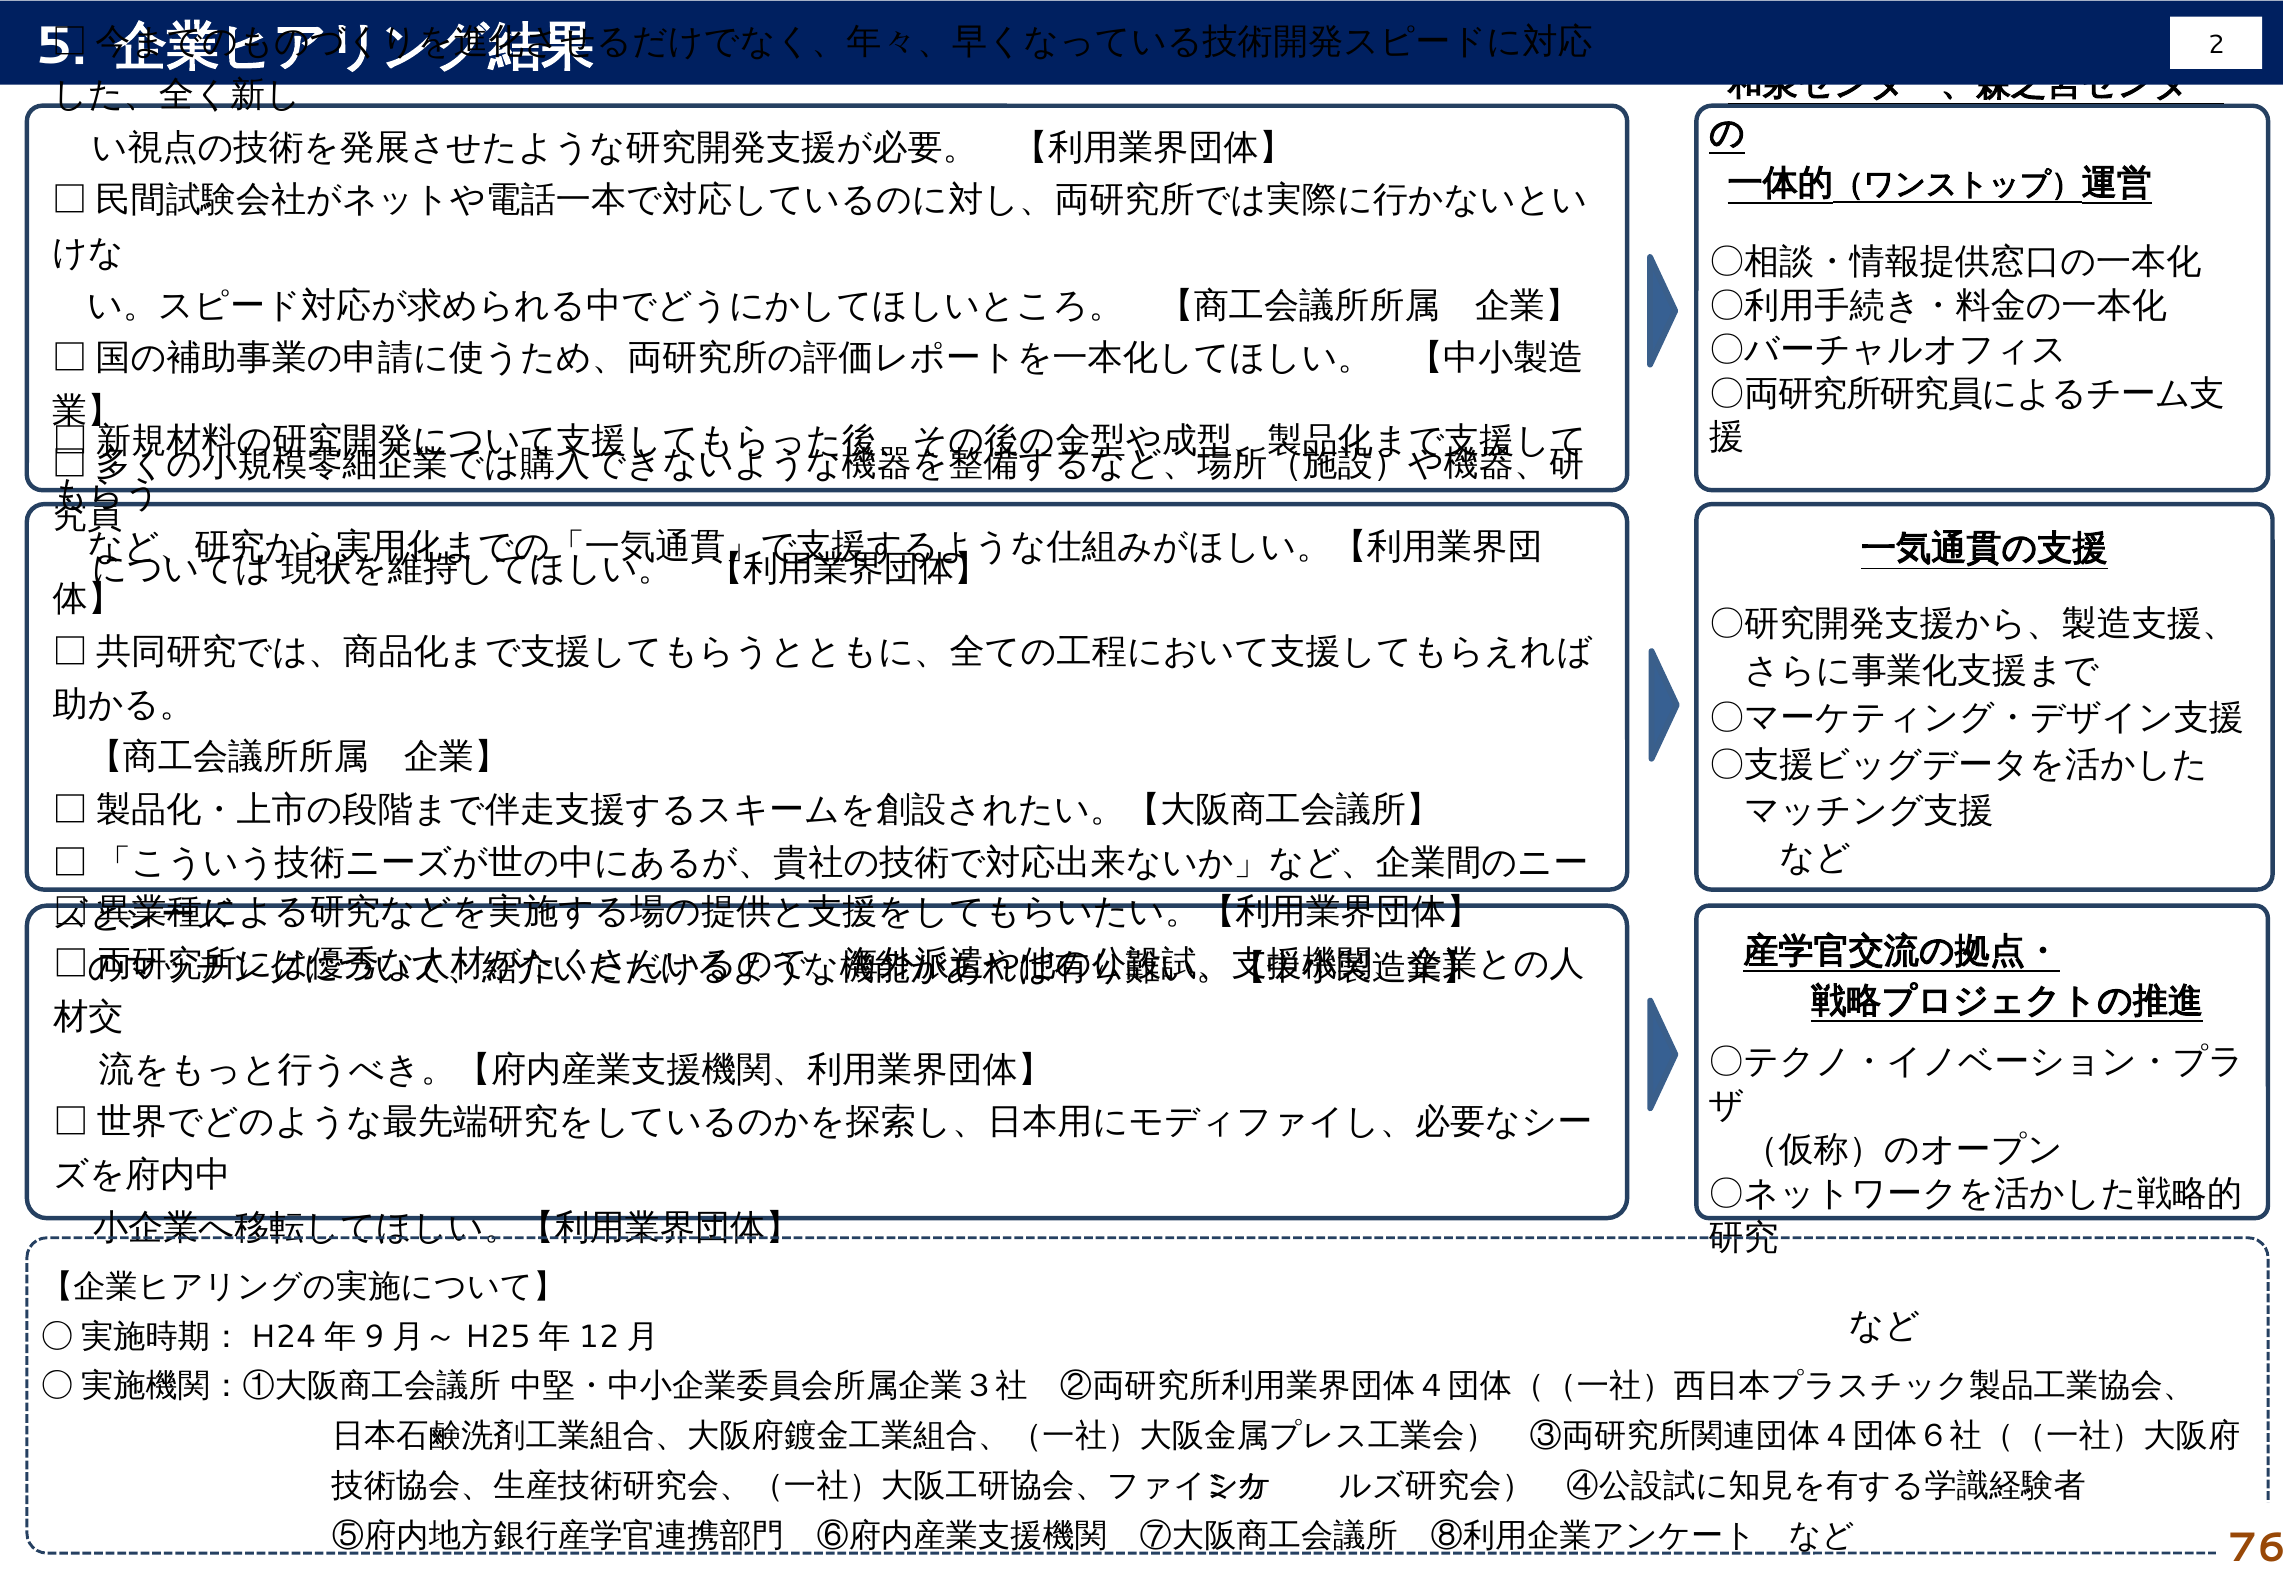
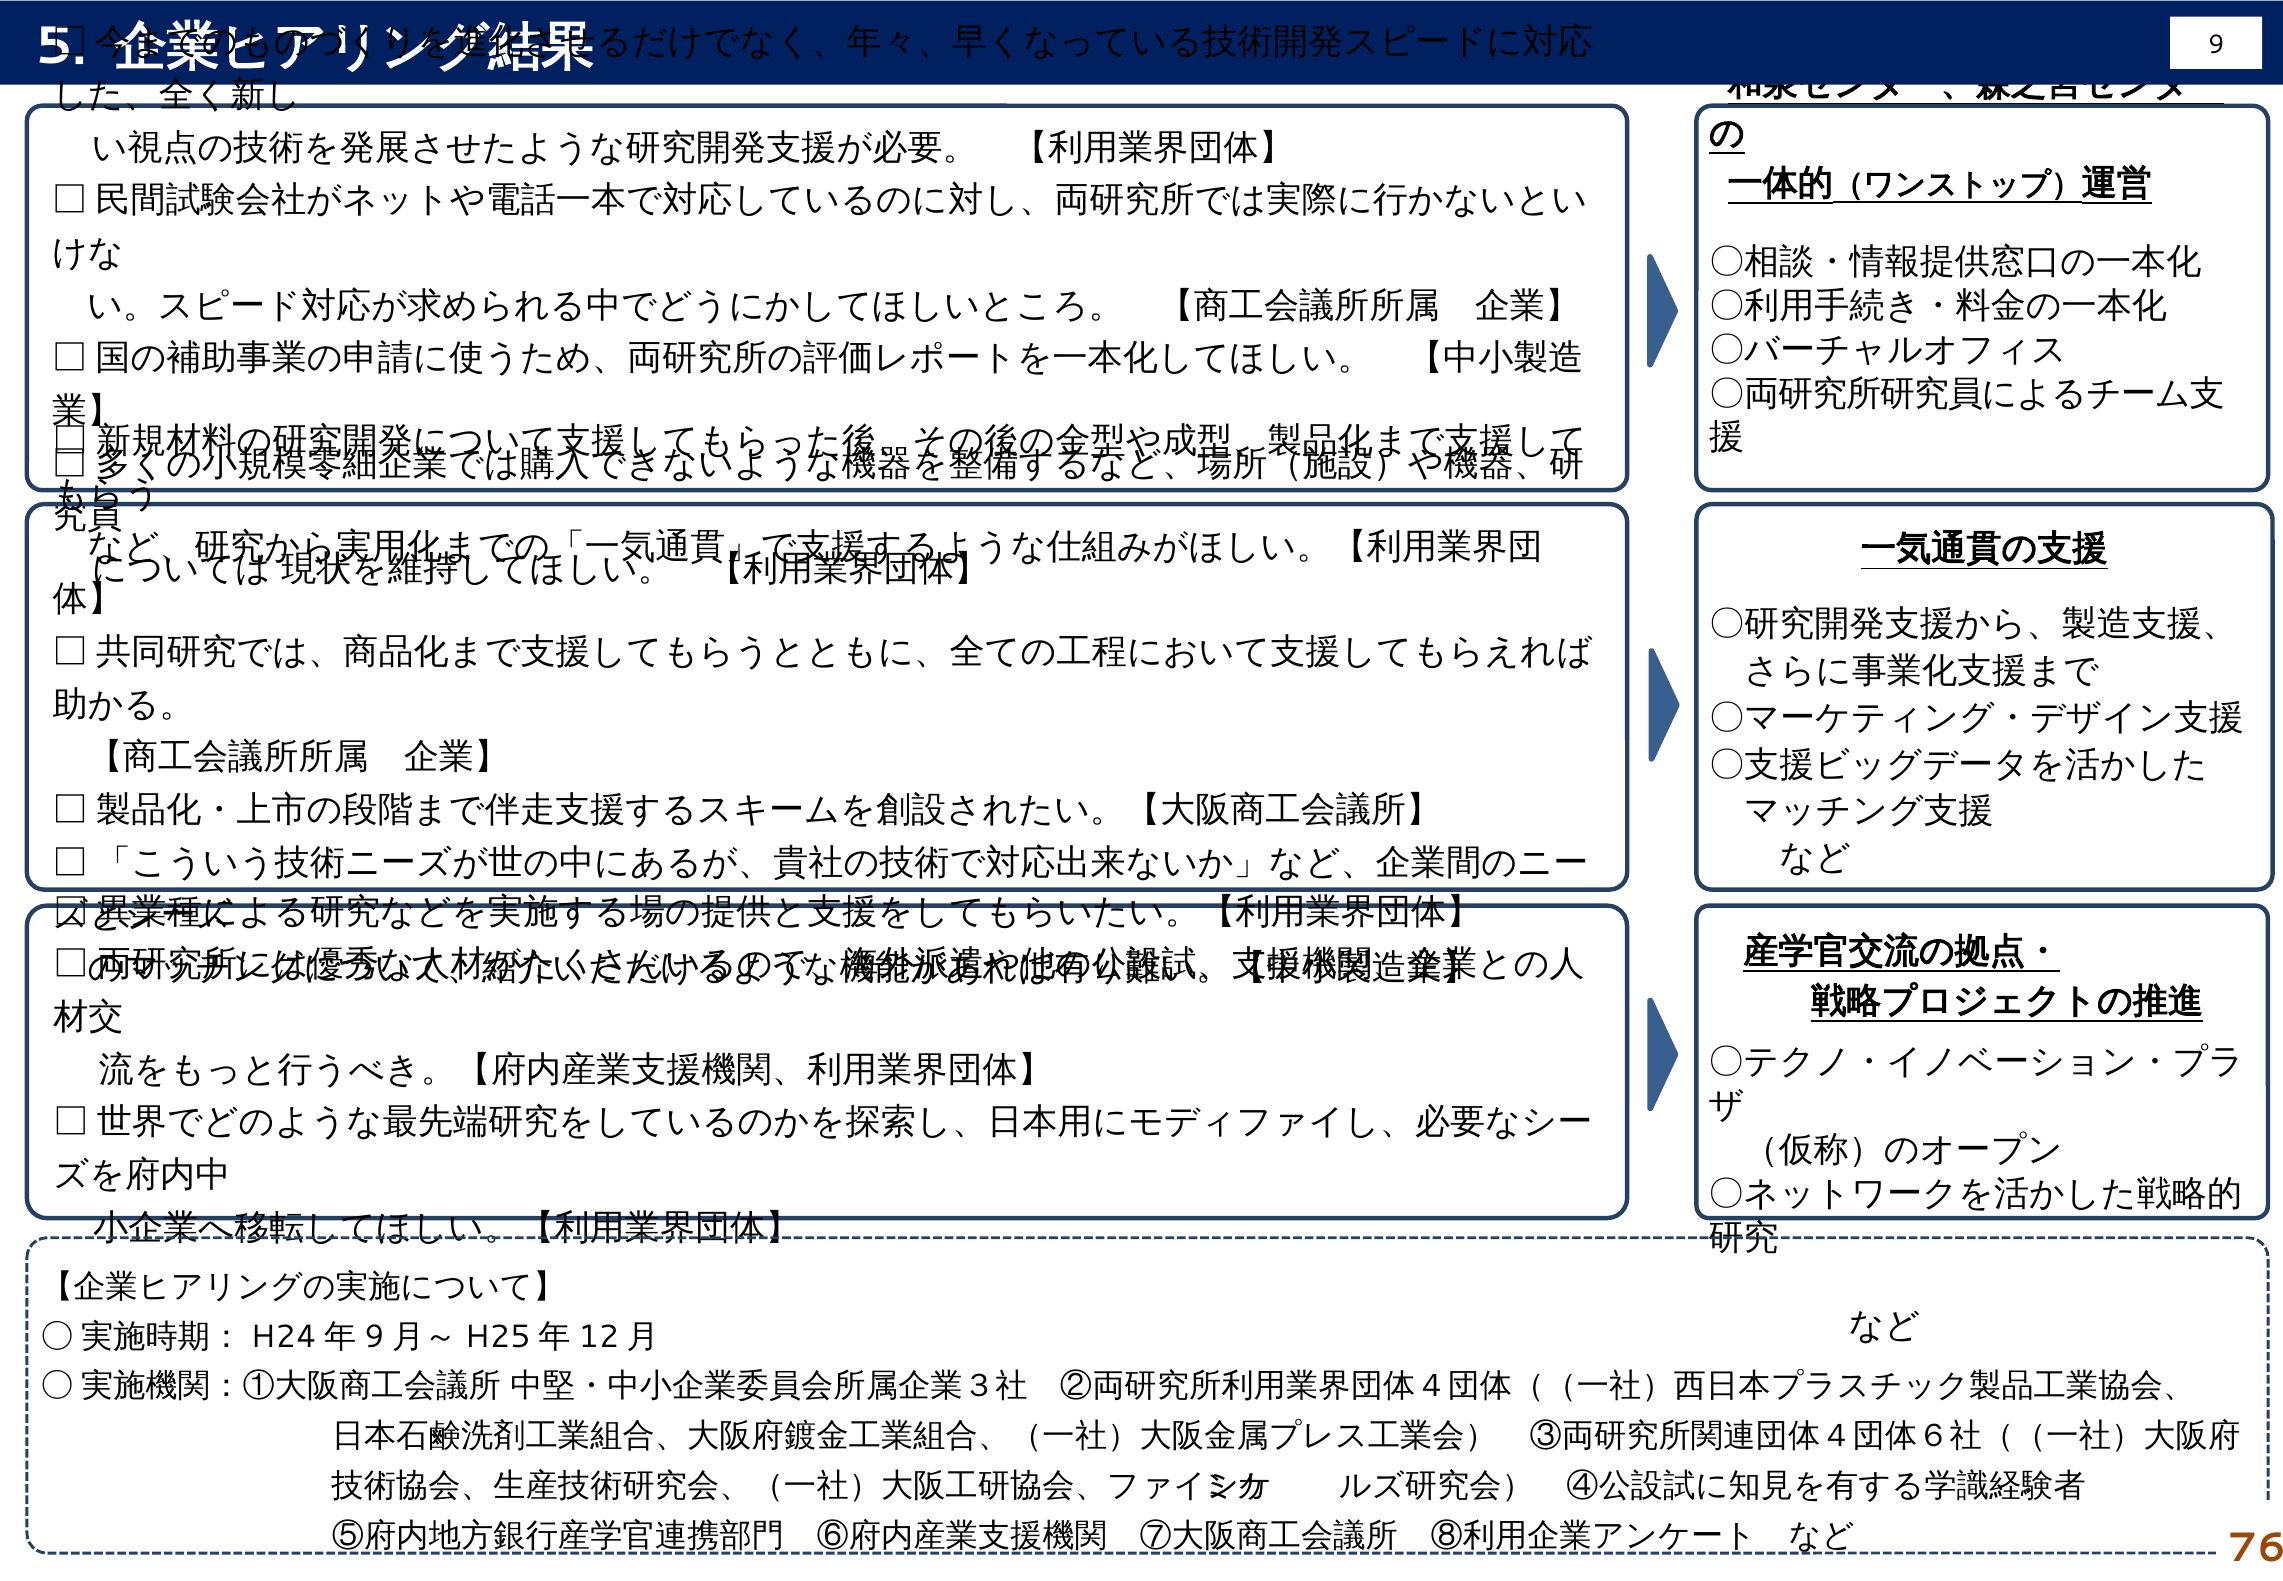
2: 2 -> 9 (2216, 45)
